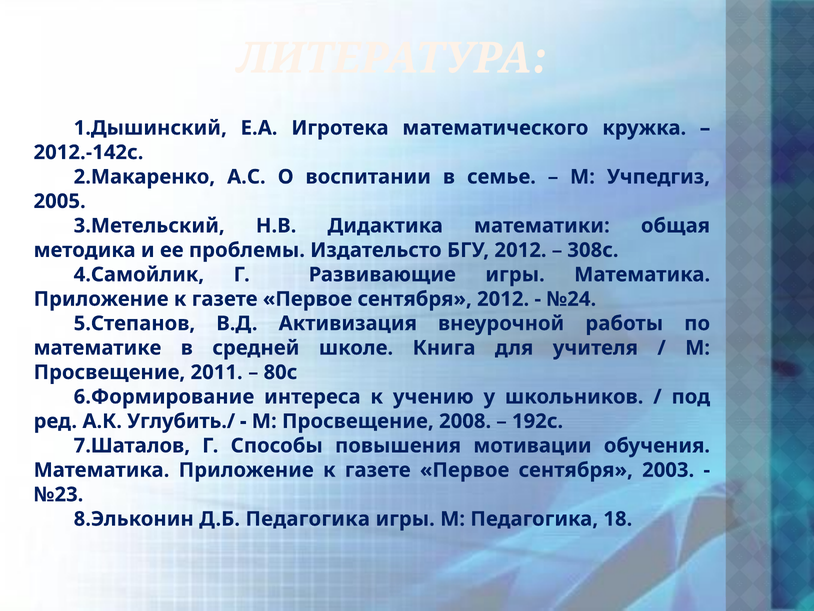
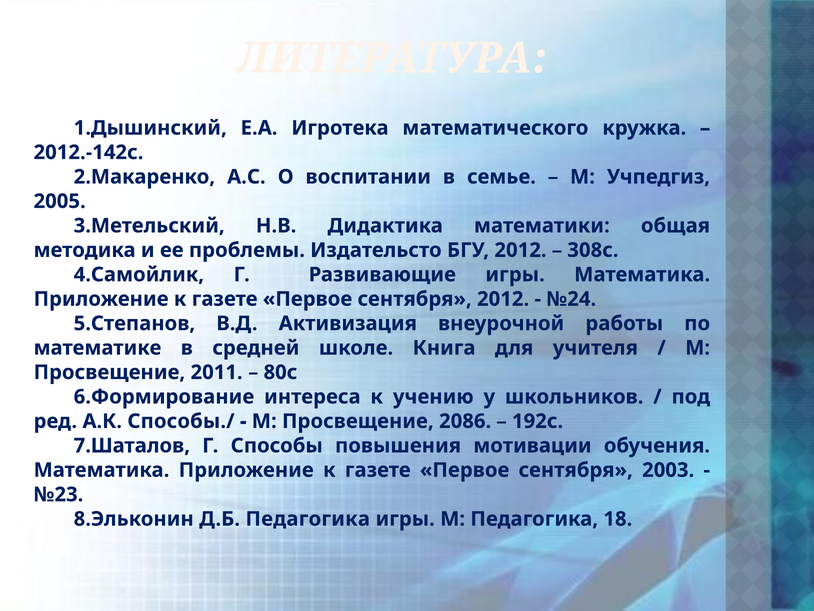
Углубить./: Углубить./ -> Способы./ (181, 421)
2008: 2008 -> 2086 (465, 421)
